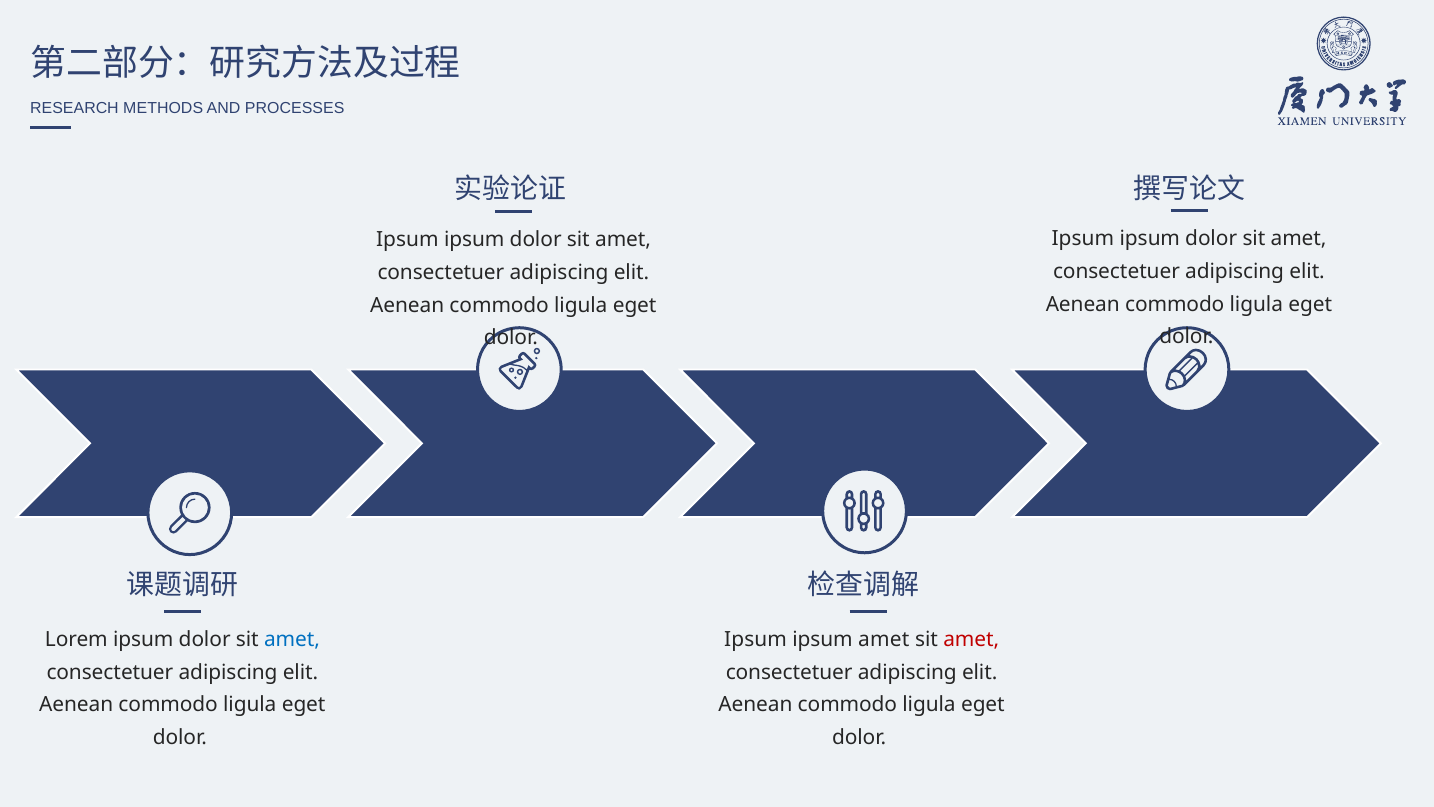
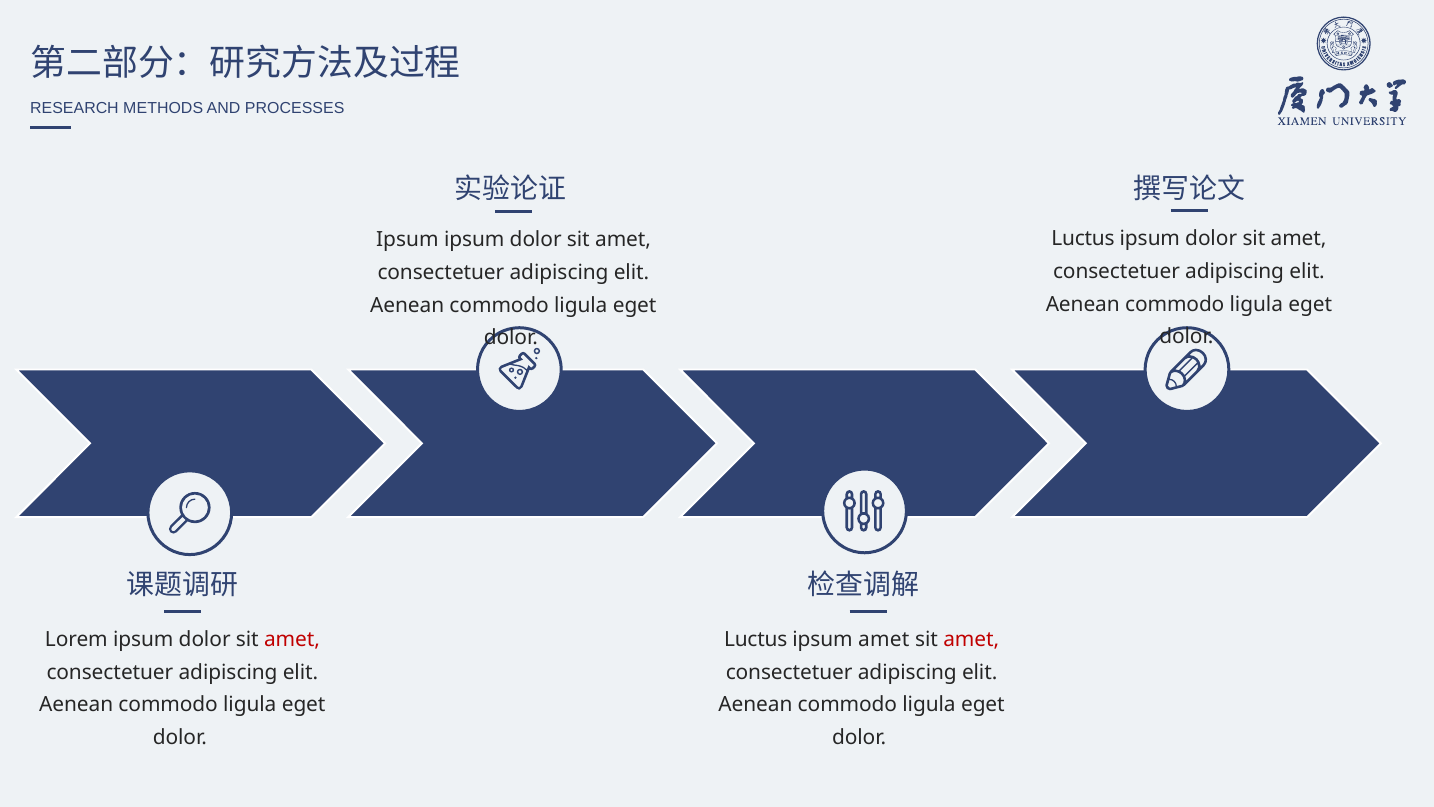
Ipsum: Ipsum -> Luctus (1083, 239)
amet colour: blue -> red (292, 639)
Ipsum: Ipsum -> Luctus (756, 639)
